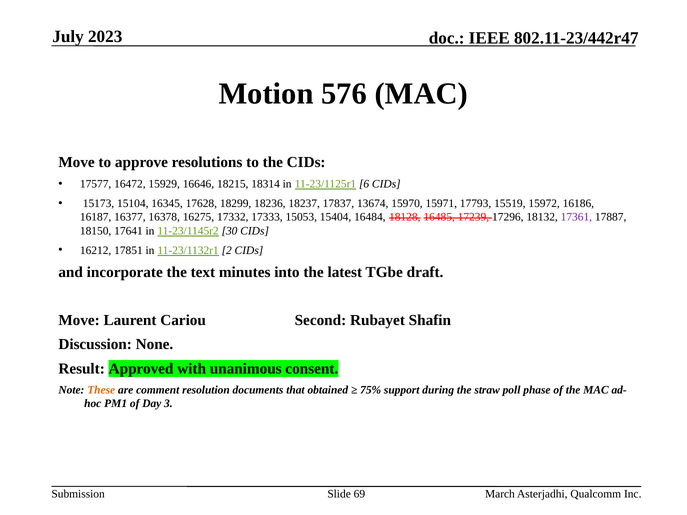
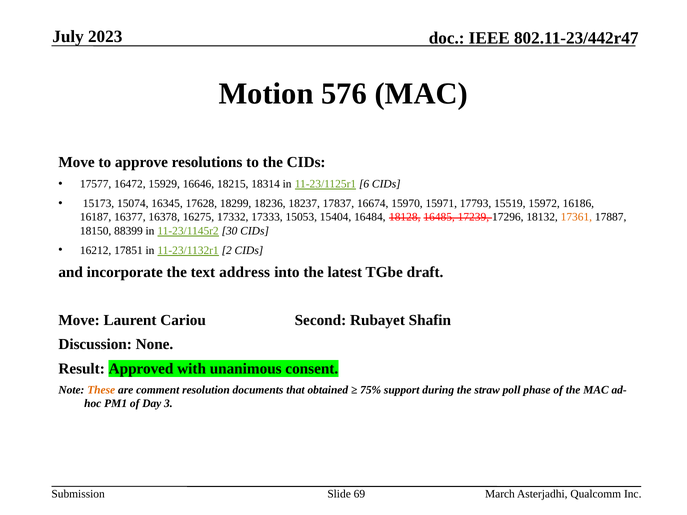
15104: 15104 -> 15074 (133, 203)
13674: 13674 -> 16674 (373, 203)
17361 colour: purple -> orange (576, 217)
17641: 17641 -> 88399 (128, 231)
minutes: minutes -> address (245, 272)
